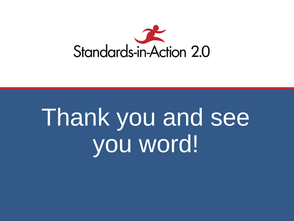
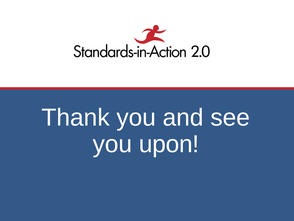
word: word -> upon (169, 144)
